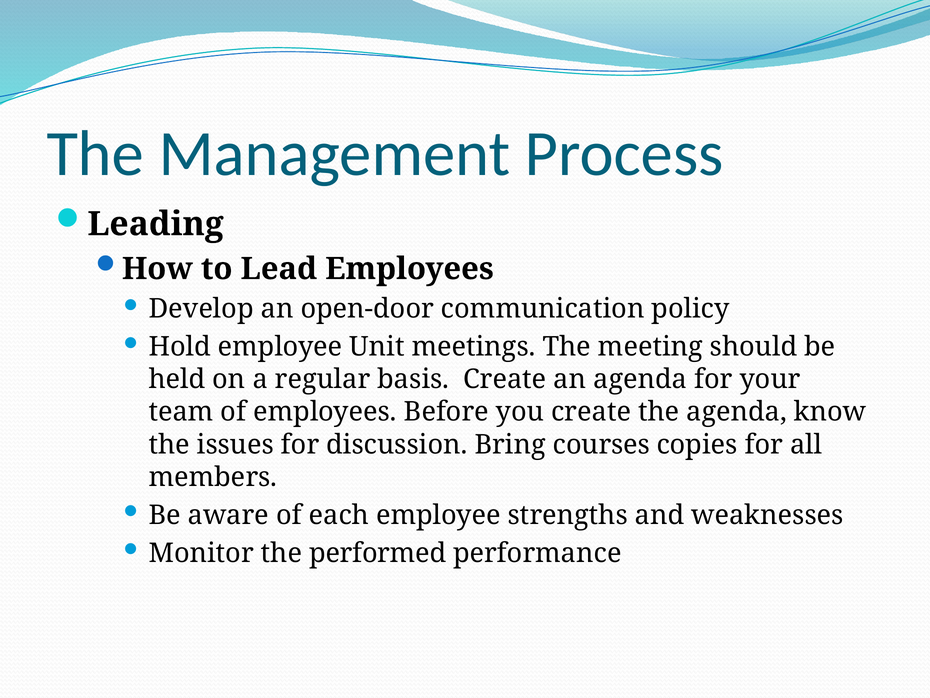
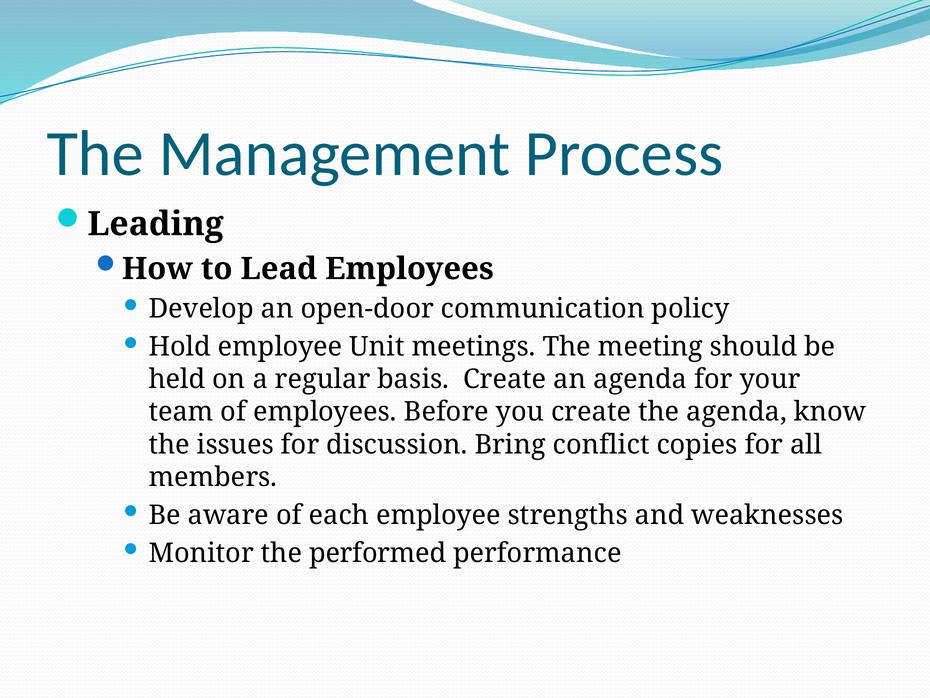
courses: courses -> conflict (601, 444)
